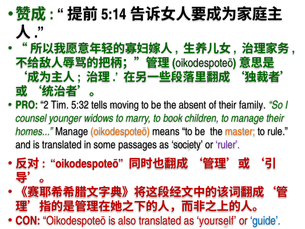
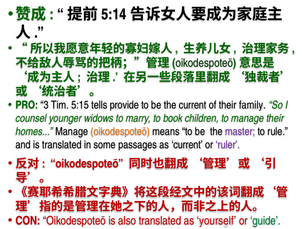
2: 2 -> 3 (45, 105)
5:32: 5:32 -> 5:15 (80, 105)
moving: moving -> provide (124, 105)
the absent: absent -> current (193, 105)
master colour: orange -> purple (240, 131)
as society: society -> current (187, 145)
guide colour: blue -> green (265, 220)
